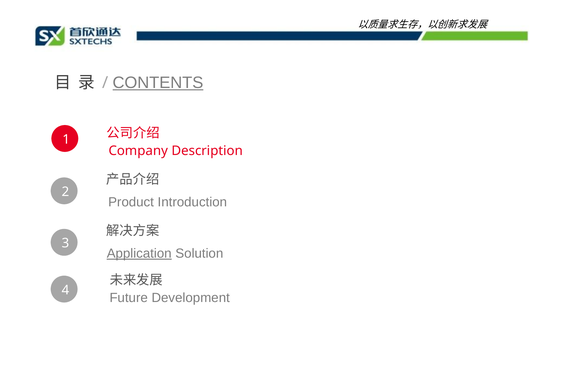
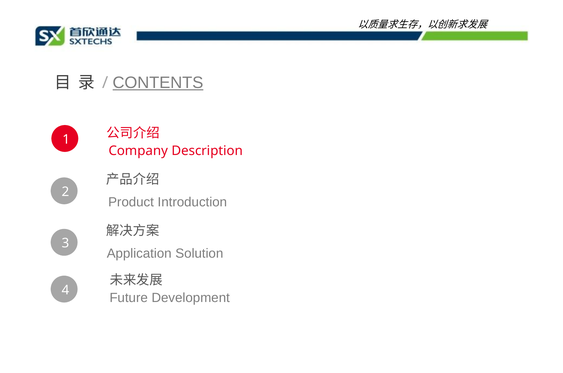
Application underline: present -> none (139, 253)
